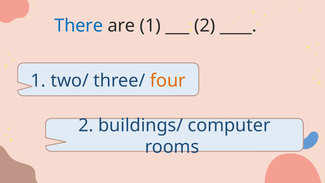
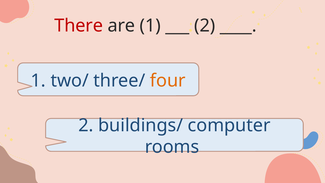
There colour: blue -> red (79, 26)
